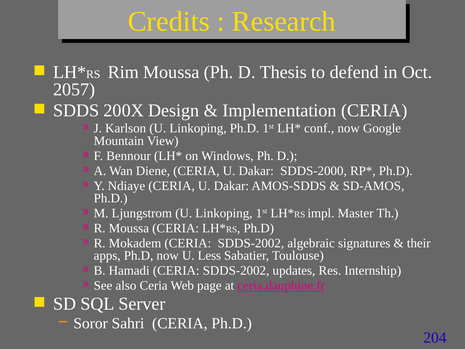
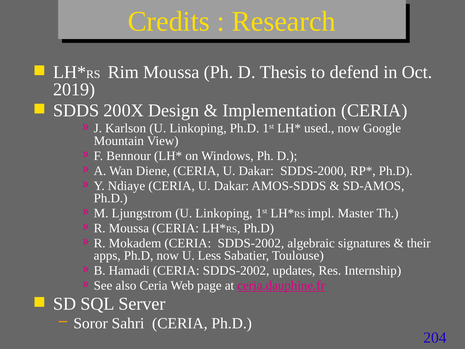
2057: 2057 -> 2019 (74, 90)
conf: conf -> used (319, 128)
